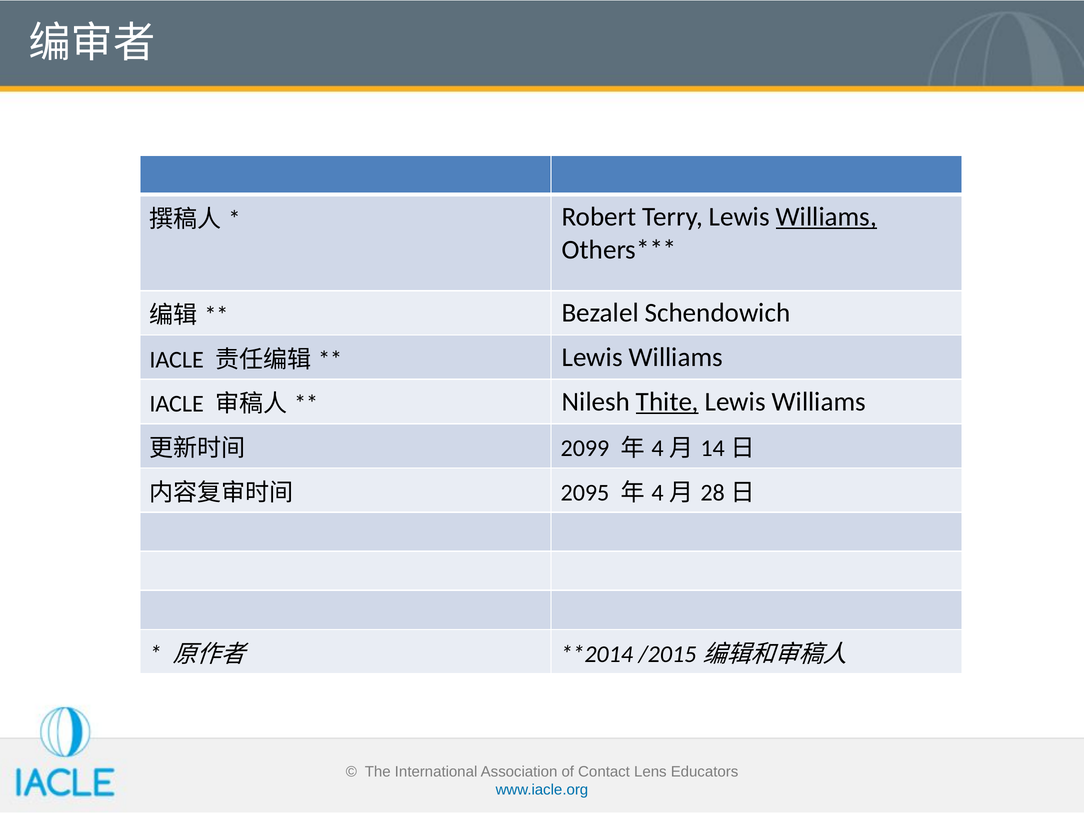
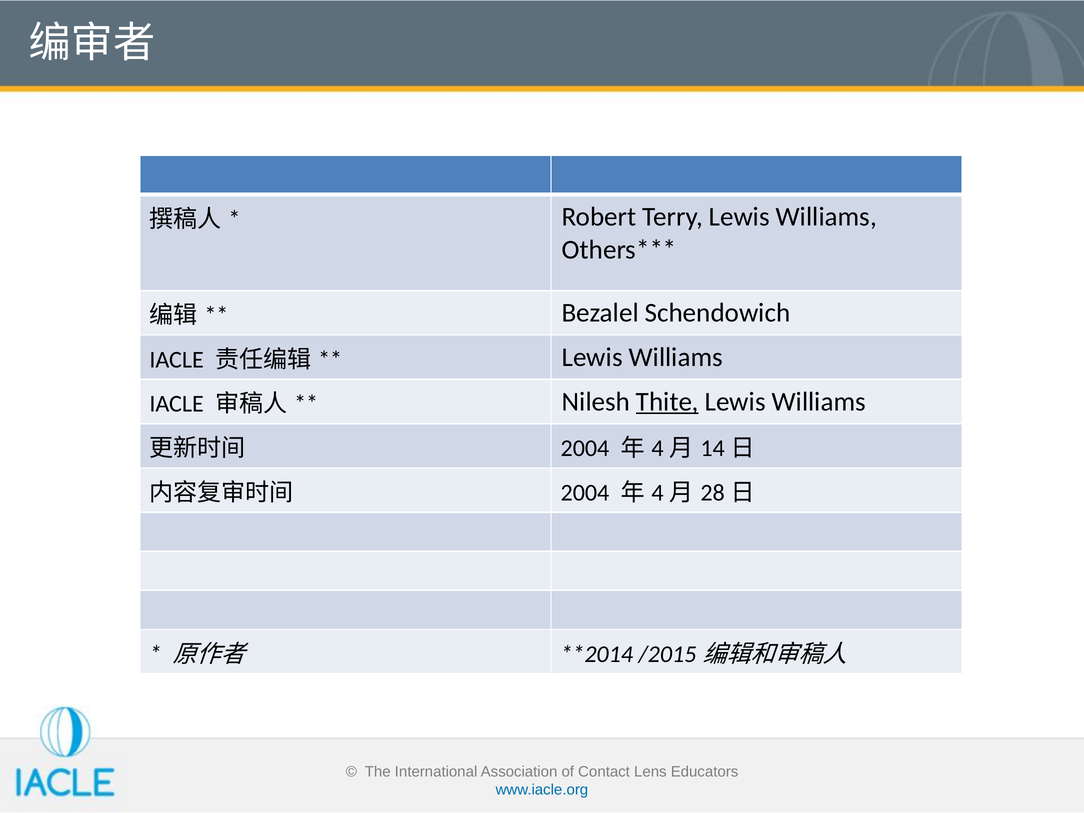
Williams underline: present -> none (826, 217)
2099: 2099 -> 2004 (585, 448)
2095: 2095 -> 2004 (585, 493)
